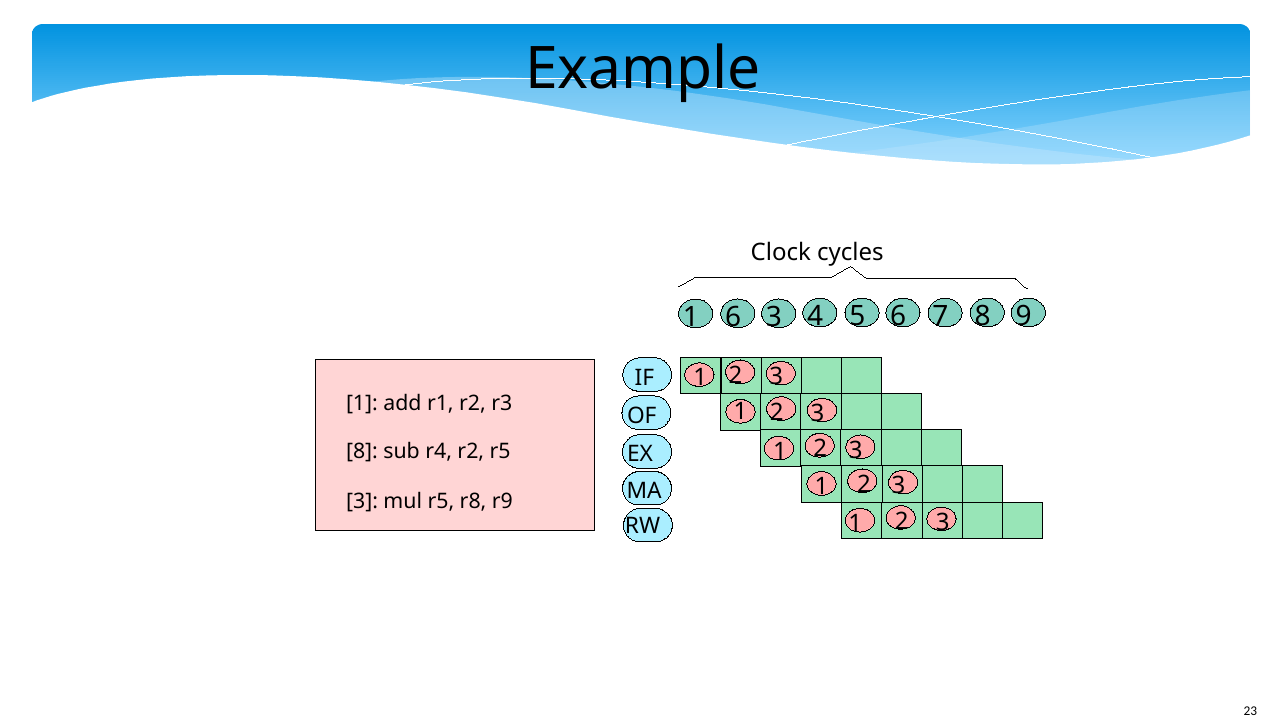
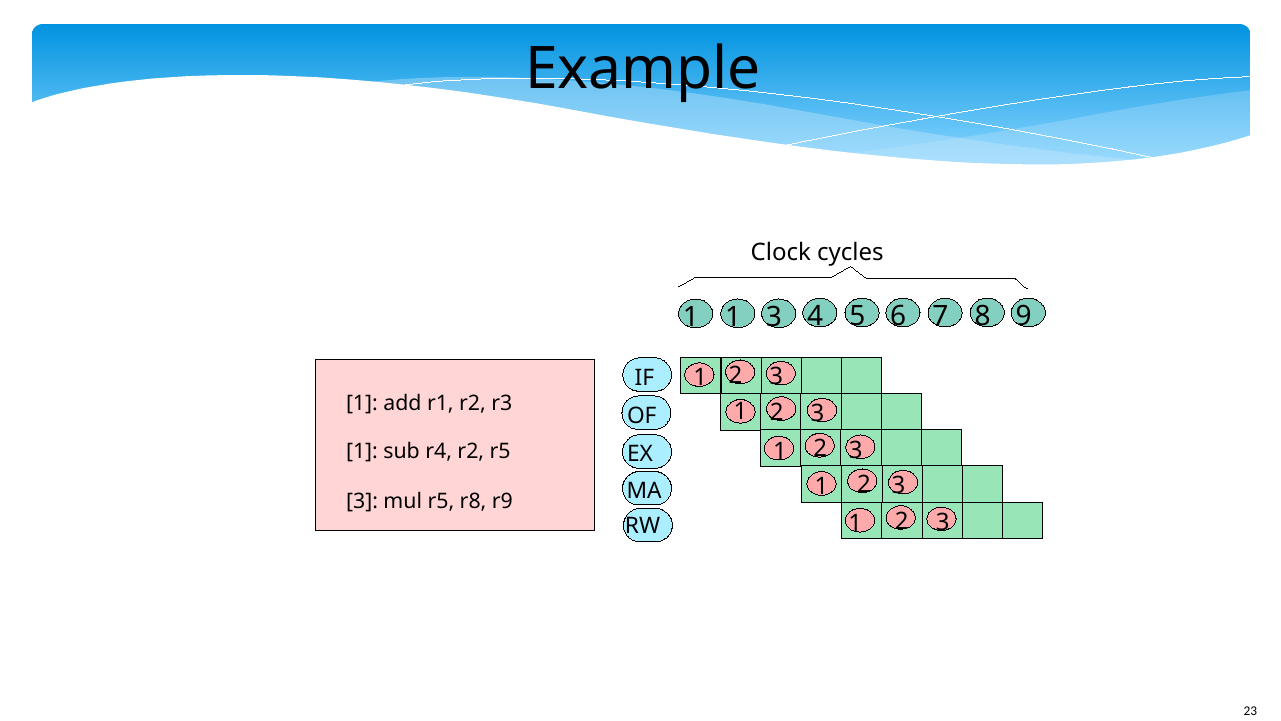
6: 6 -> 1 (733, 317)
8: 8 -> 1 (362, 451)
